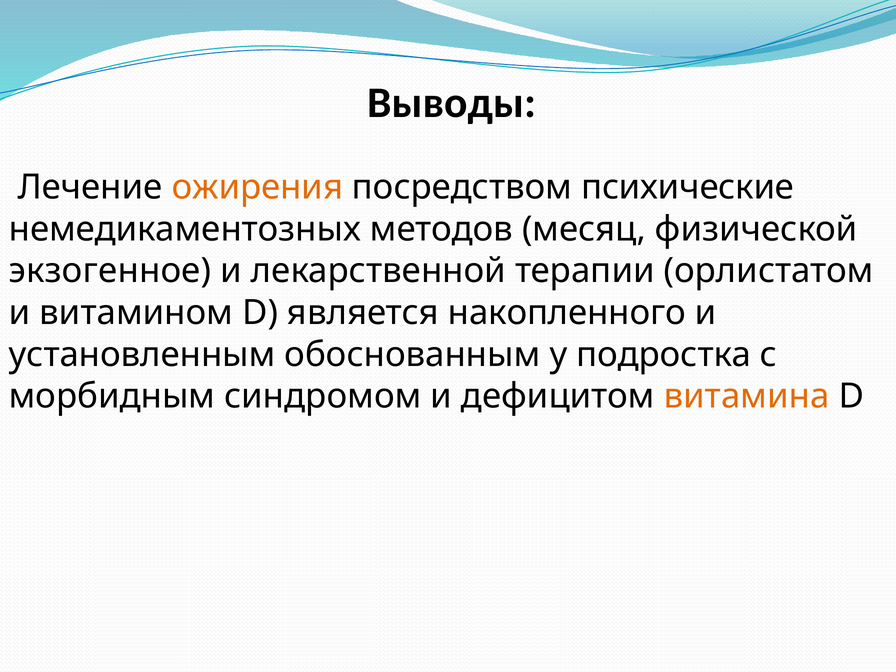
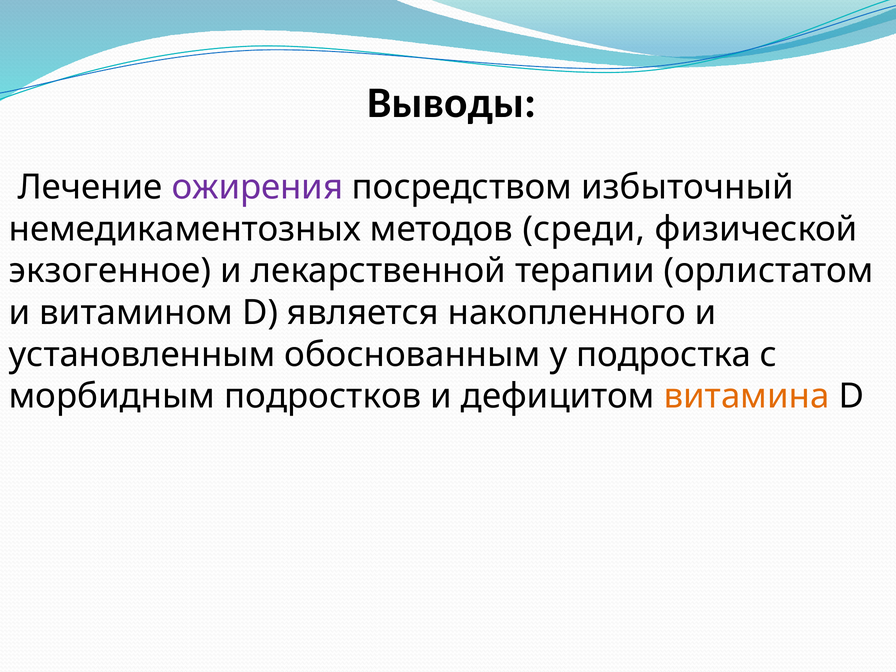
ожирения colour: orange -> purple (257, 187)
психические: психические -> избыточный (688, 187)
месяц: месяц -> среди (584, 229)
синдромом: синдромом -> подростков (323, 396)
